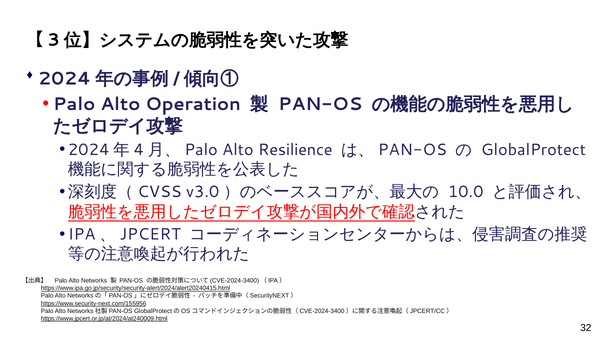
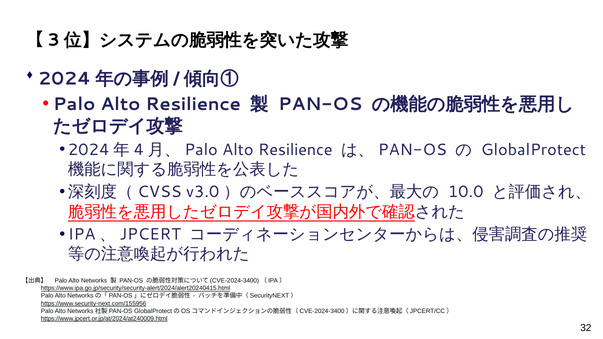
Palo Alto Operation: Operation -> Resilience (193, 104)
